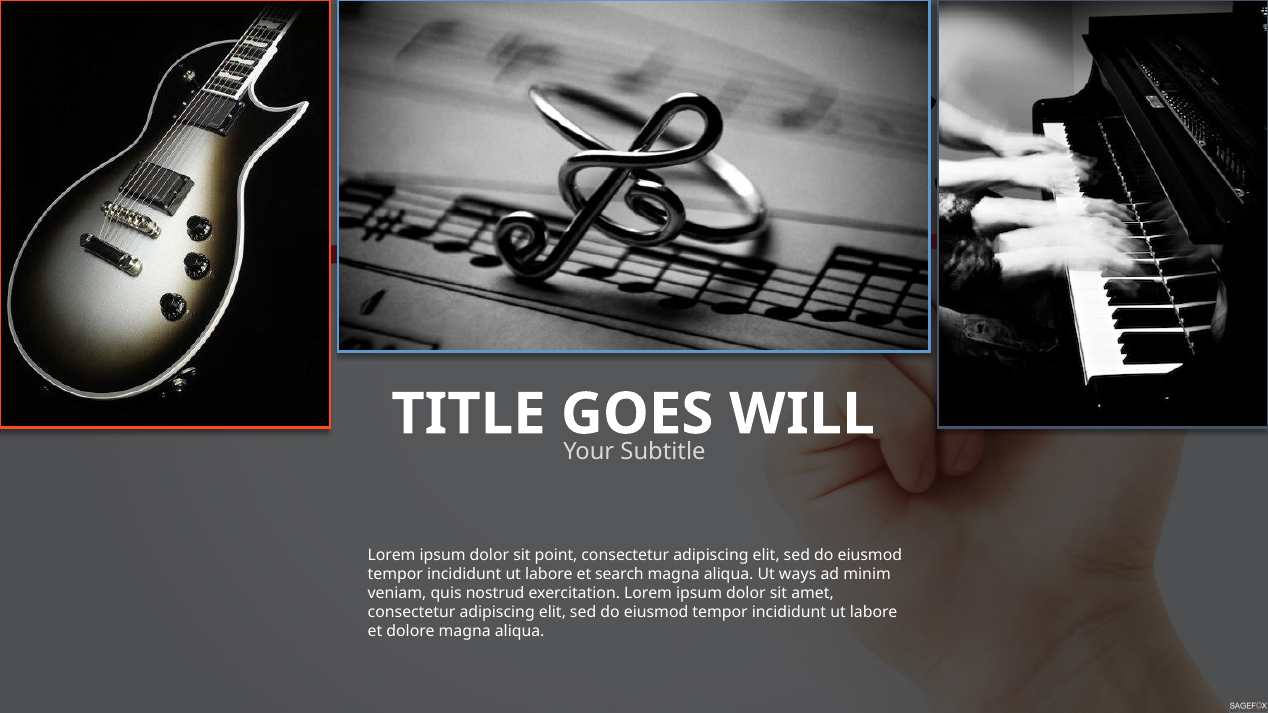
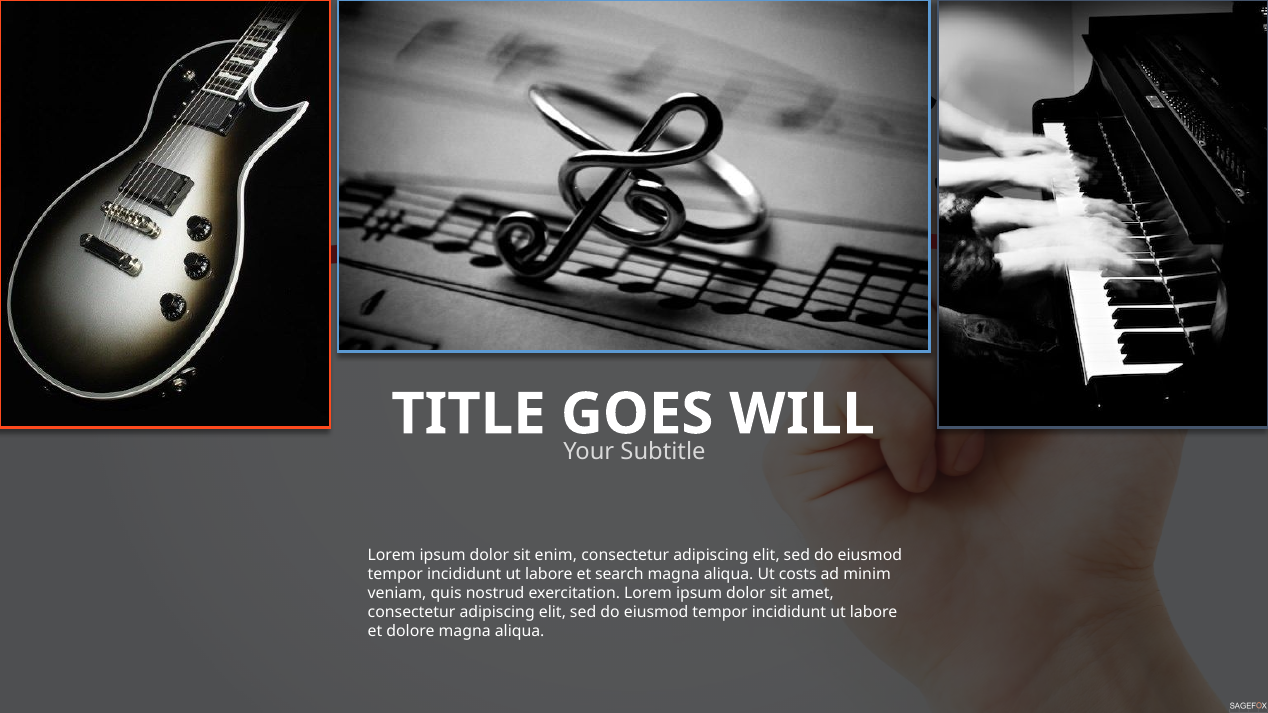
point: point -> enim (556, 556)
ways: ways -> costs (798, 575)
